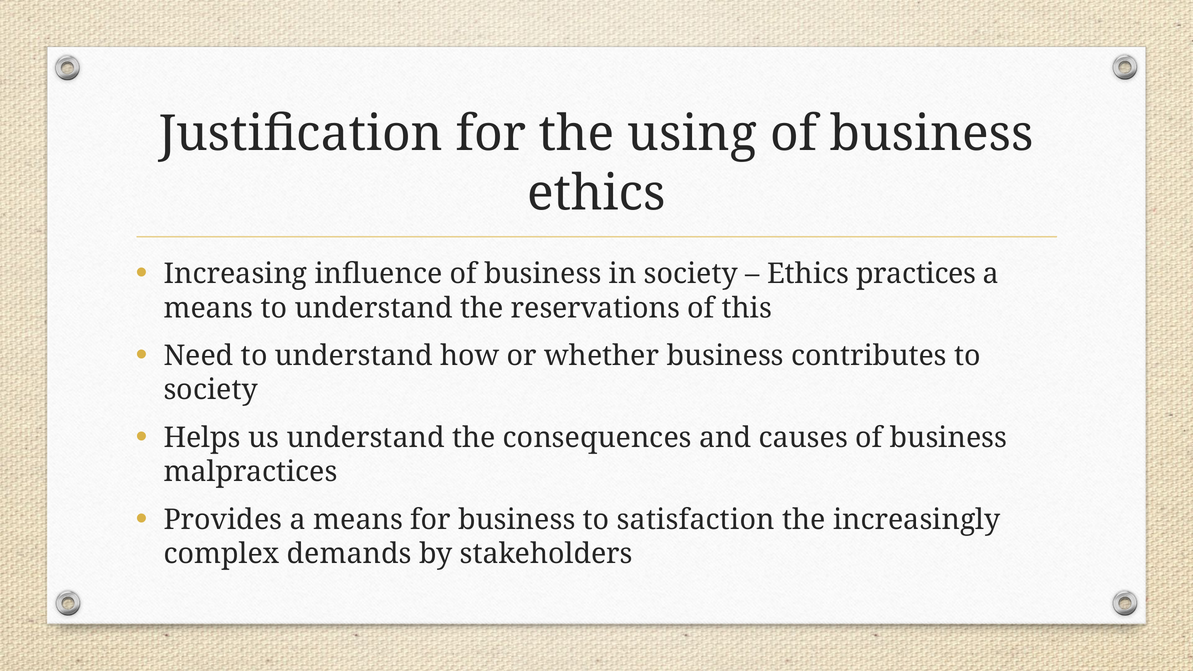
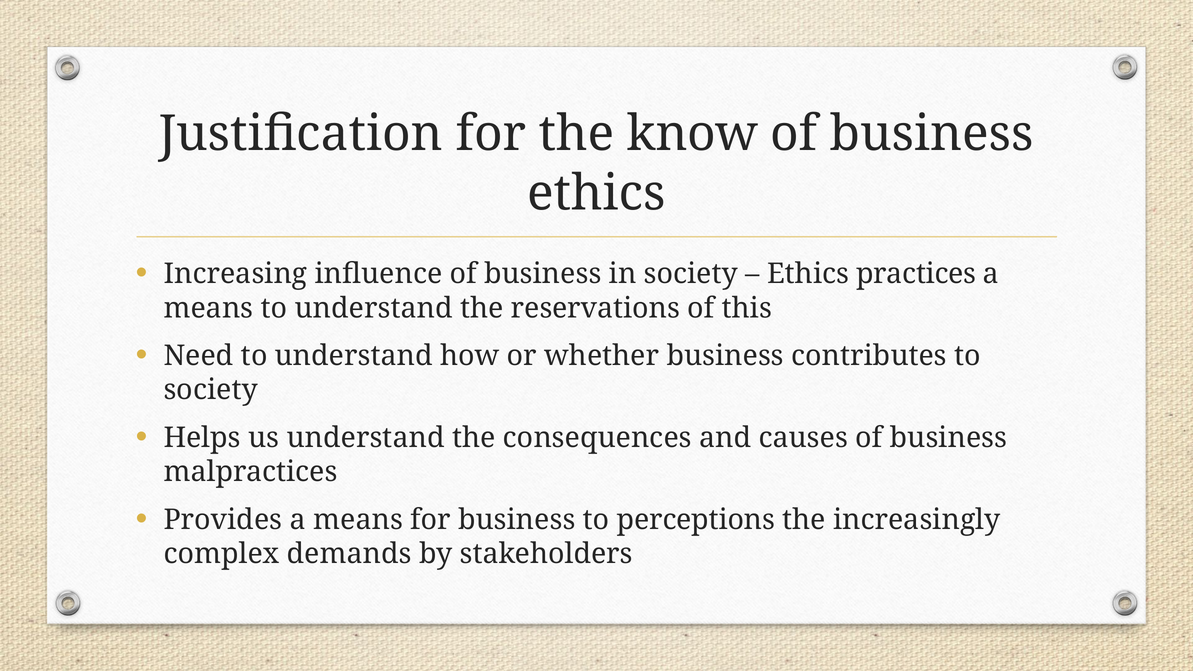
using: using -> know (693, 134)
satisfaction: satisfaction -> perceptions (696, 520)
